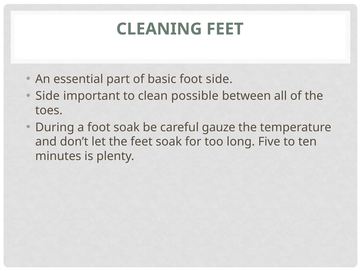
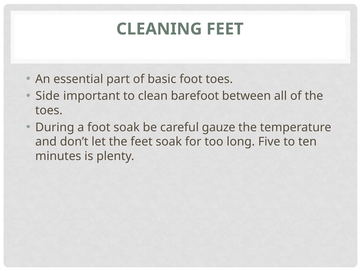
foot side: side -> toes (219, 79)
possible: possible -> barefoot (195, 96)
